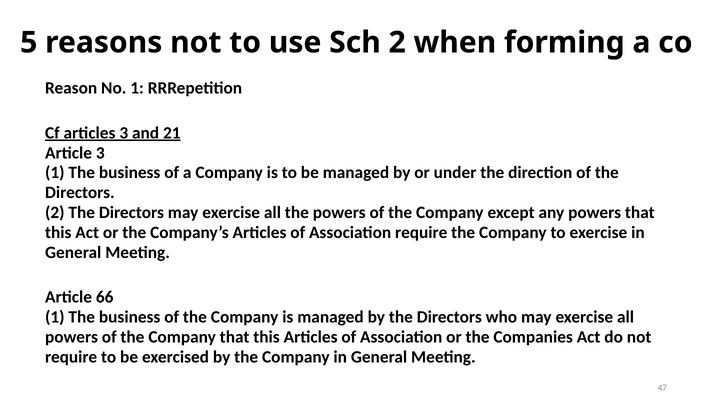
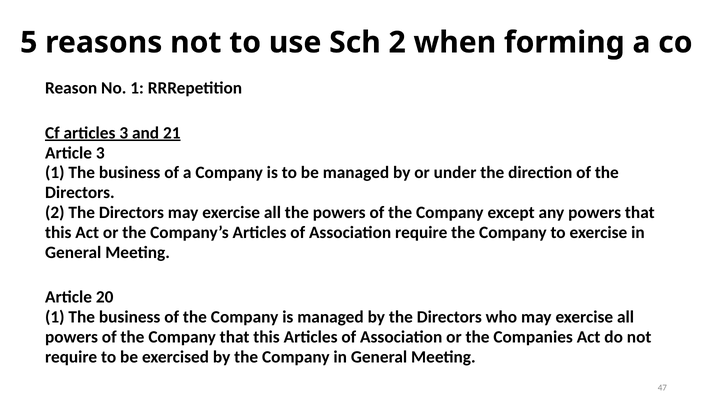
66: 66 -> 20 (105, 297)
